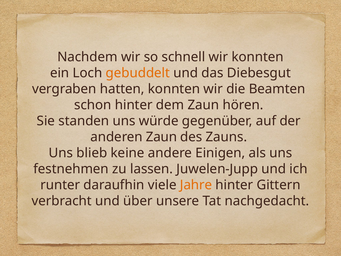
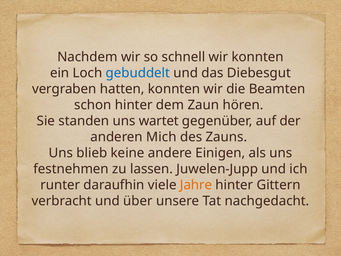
gebuddelt colour: orange -> blue (138, 73)
würde: würde -> wartet (159, 121)
anderen Zaun: Zaun -> Mich (161, 137)
